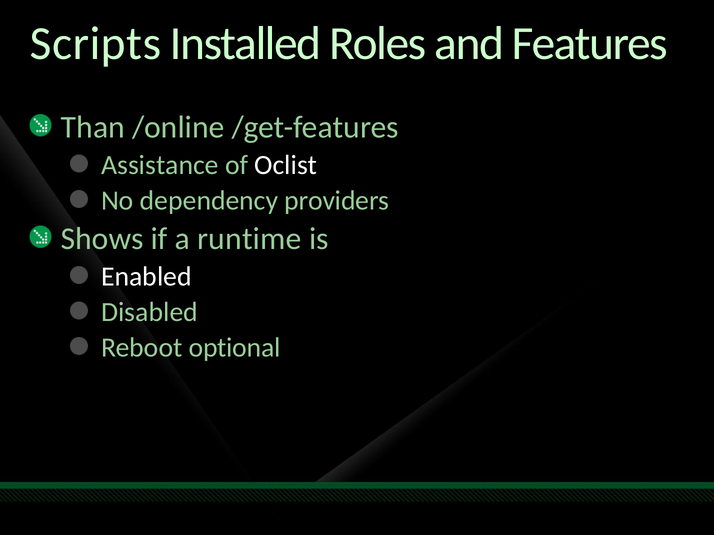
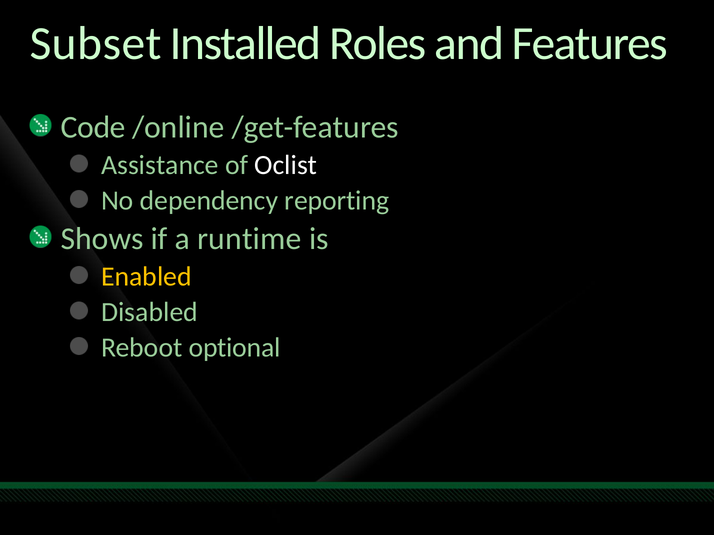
Scripts: Scripts -> Subset (96, 43)
Than: Than -> Code (93, 127)
providers: providers -> reporting (337, 201)
Enabled colour: white -> yellow (146, 277)
